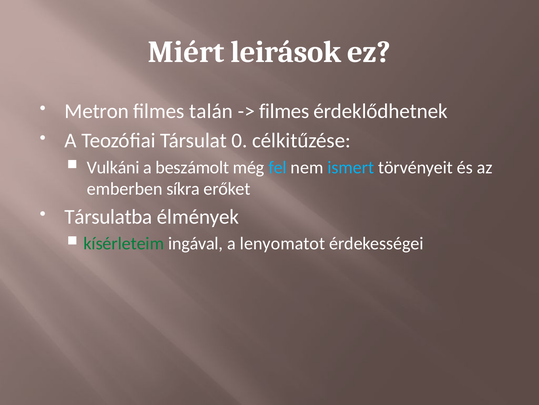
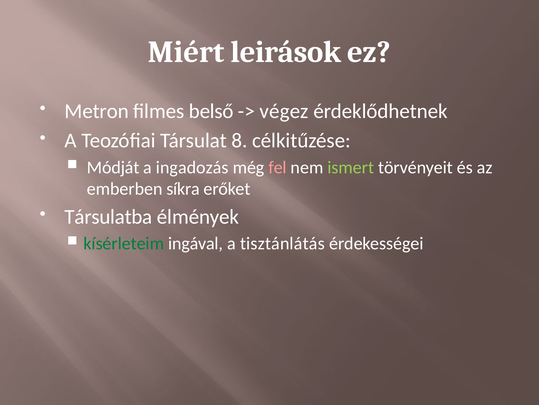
talán: talán -> belső (211, 111)
filmes: filmes -> végez (284, 111)
0: 0 -> 8 (239, 140)
Vulkáni: Vulkáni -> Módját (113, 167)
beszámolt: beszámolt -> ingadozás (192, 167)
fel colour: light blue -> pink (278, 167)
ismert colour: light blue -> light green (351, 167)
lenyomatot: lenyomatot -> tisztánlátás (282, 243)
